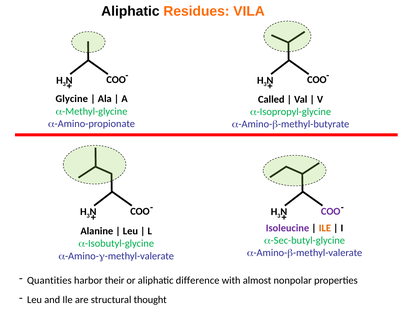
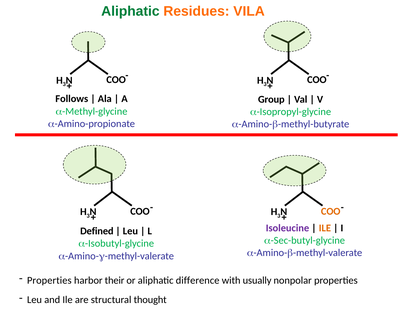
Aliphatic colour: black -> green (130, 11)
Glycine: Glycine -> Follows (72, 99)
Called: Called -> Group (271, 99)
COO colour: purple -> orange (331, 212)
Alanine: Alanine -> Defined (97, 231)
Quantities: Quantities -> Properties (49, 280)
almost: almost -> usually (257, 280)
